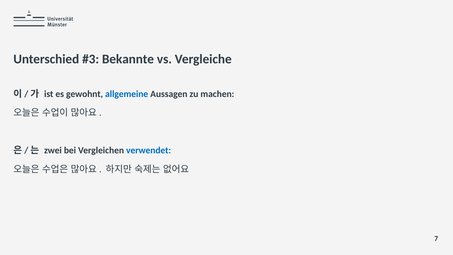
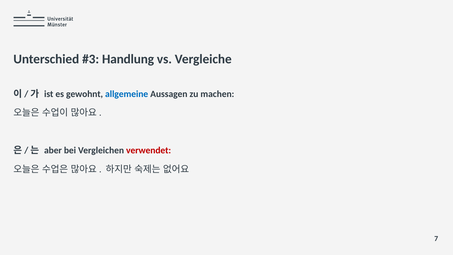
Bekannte: Bekannte -> Handlung (128, 59)
zwei: zwei -> aber (53, 150)
verwendet colour: blue -> red (149, 150)
